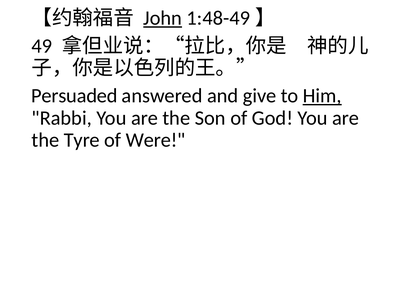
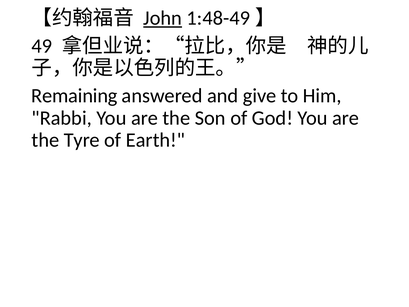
Persuaded: Persuaded -> Remaining (74, 96)
Him underline: present -> none (322, 96)
Were: Were -> Earth (155, 140)
